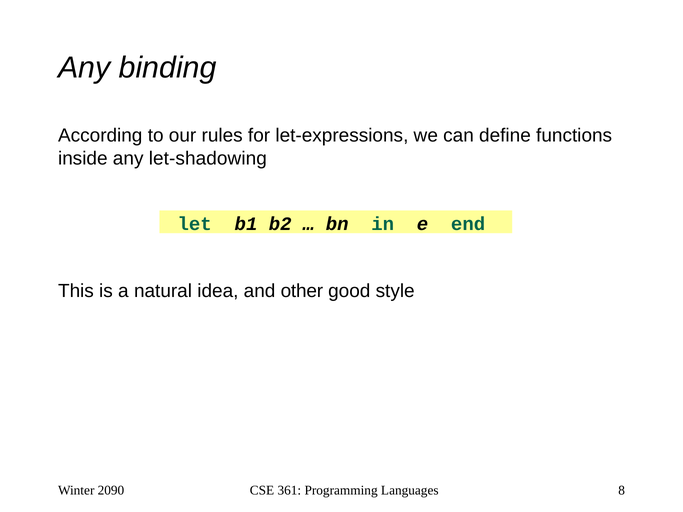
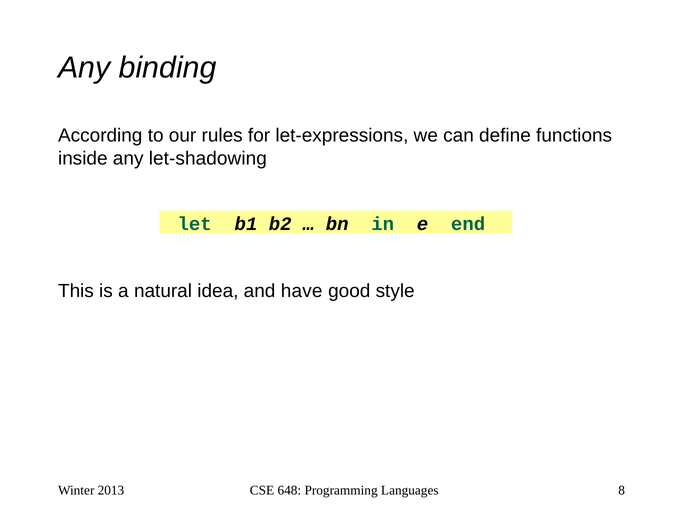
other: other -> have (302, 291)
2090: 2090 -> 2013 (111, 490)
361: 361 -> 648 (289, 490)
